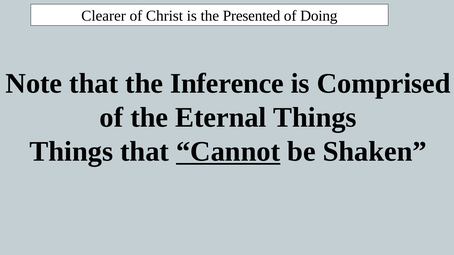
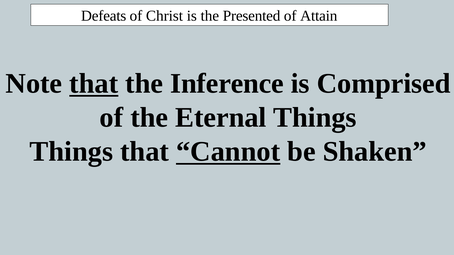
Clearer: Clearer -> Defeats (104, 16)
Doing: Doing -> Attain (319, 16)
that underline: none -> present (94, 84)
